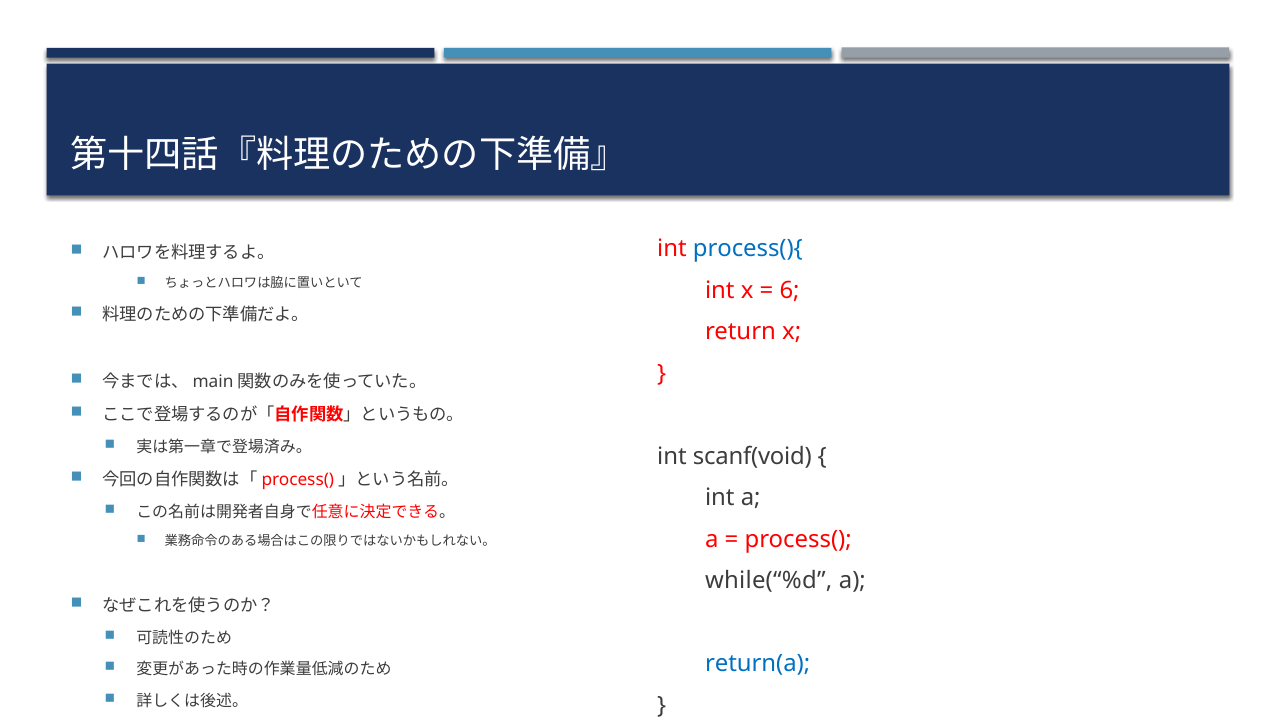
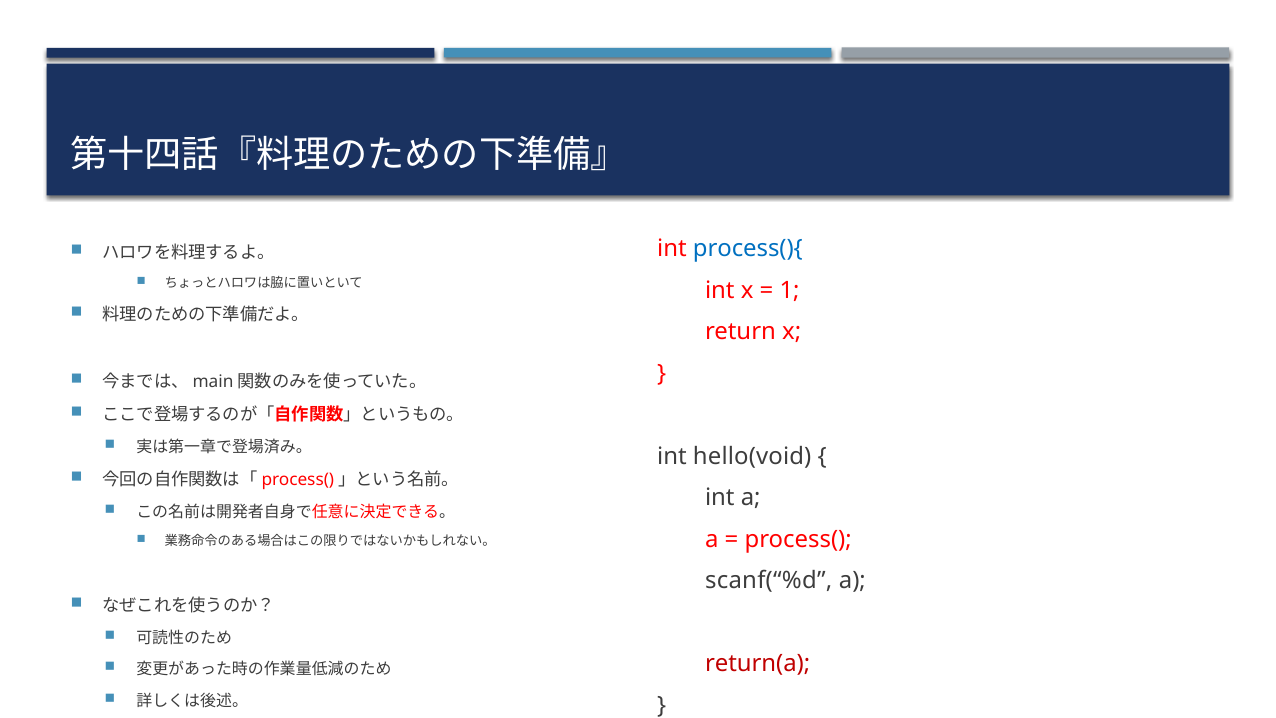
6: 6 -> 1 (790, 290)
scanf(void: scanf(void -> hello(void (752, 456)
while(“%d: while(“%d -> scanf(“%d (769, 581)
return(a colour: blue -> red (758, 664)
